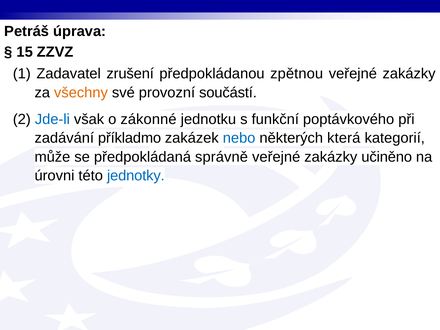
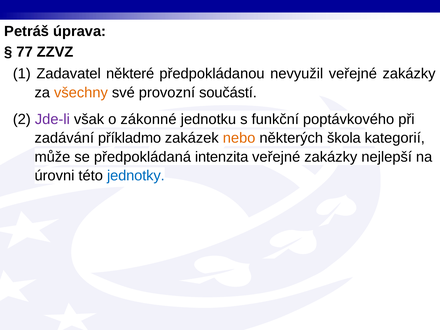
15: 15 -> 77 (25, 52)
zrušení: zrušení -> některé (130, 74)
zpětnou: zpětnou -> nevyužil (297, 74)
Jde-li colour: blue -> purple (52, 119)
nebo colour: blue -> orange (239, 138)
která: která -> škola (344, 138)
správně: správně -> intenzita (222, 157)
učiněno: učiněno -> nejlepší (387, 157)
